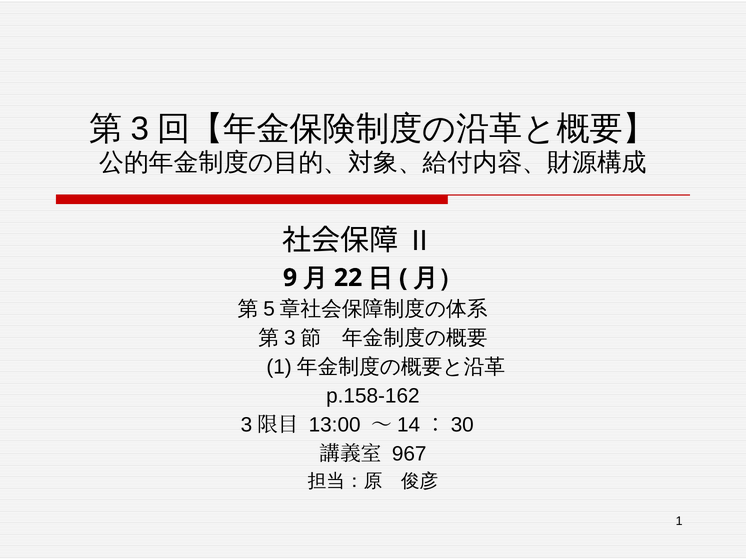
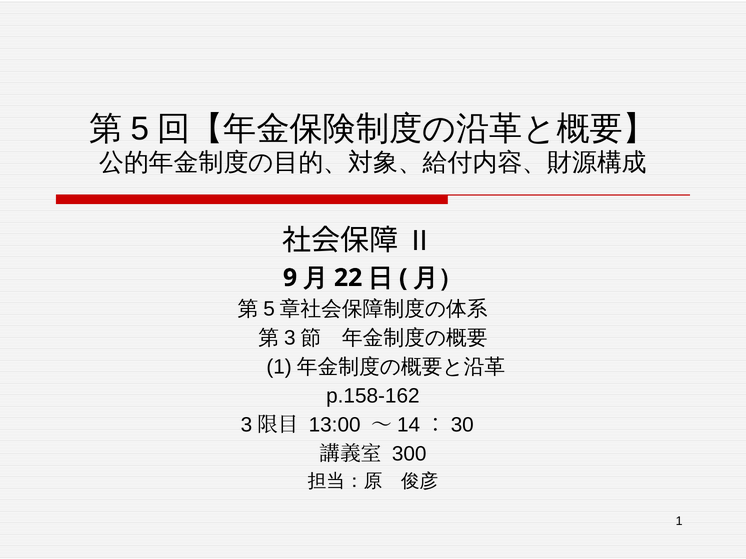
3: 3 -> 5 (140, 129)
967: 967 -> 300 (409, 454)
